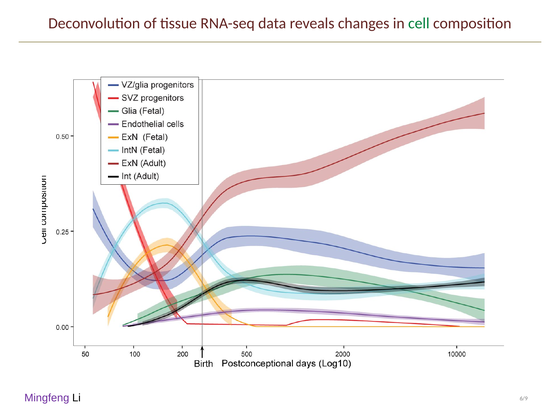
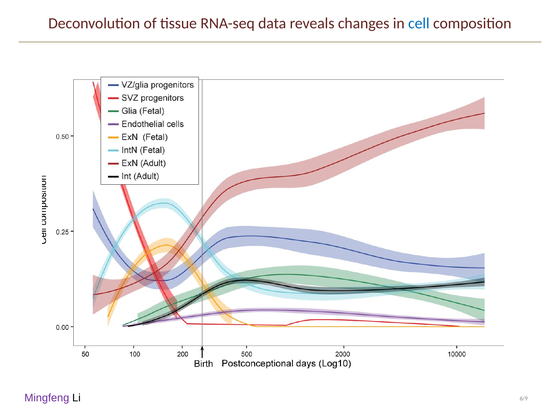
cell colour: green -> blue (419, 23)
